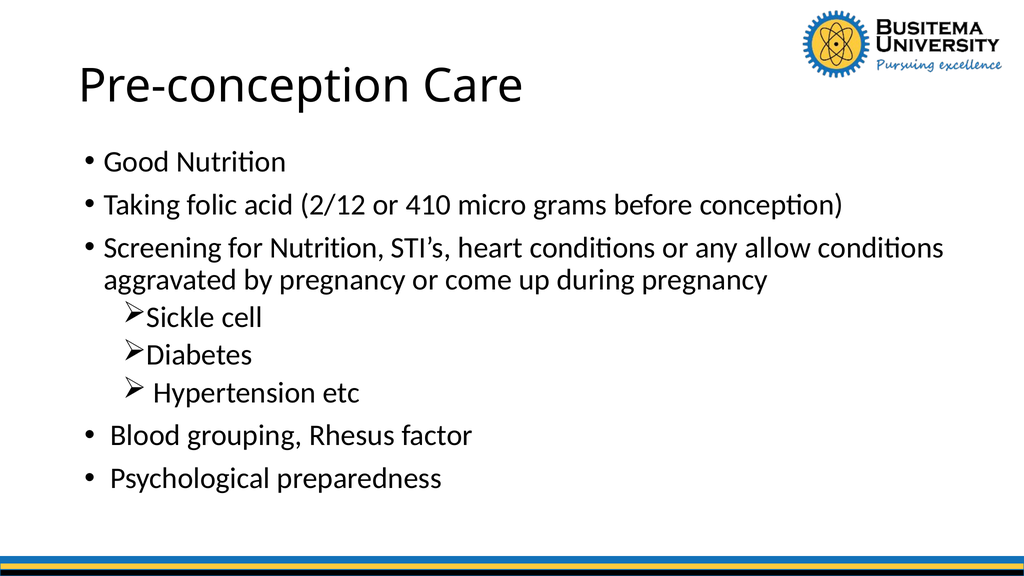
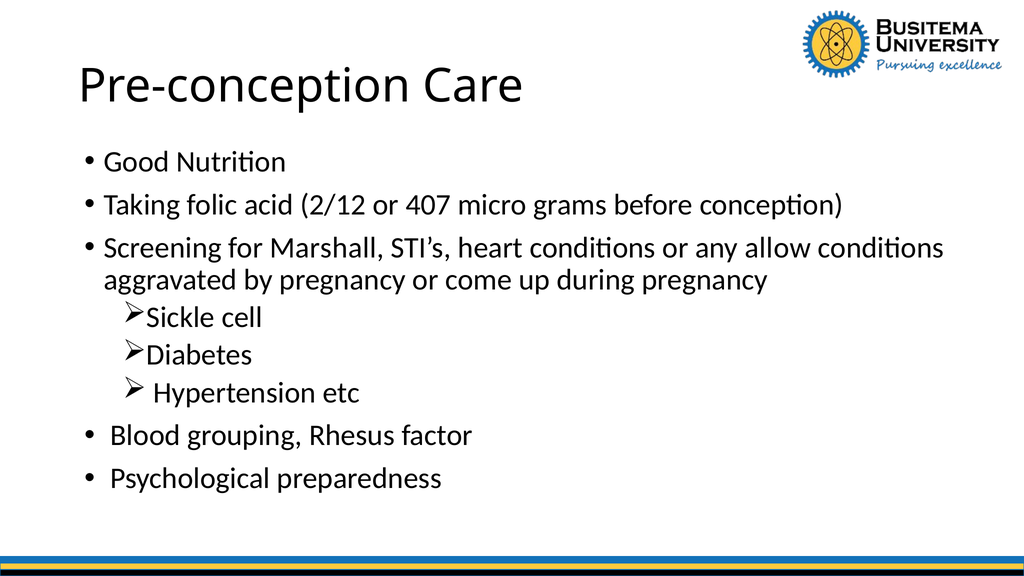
410: 410 -> 407 (428, 205)
for Nutrition: Nutrition -> Marshall (327, 248)
